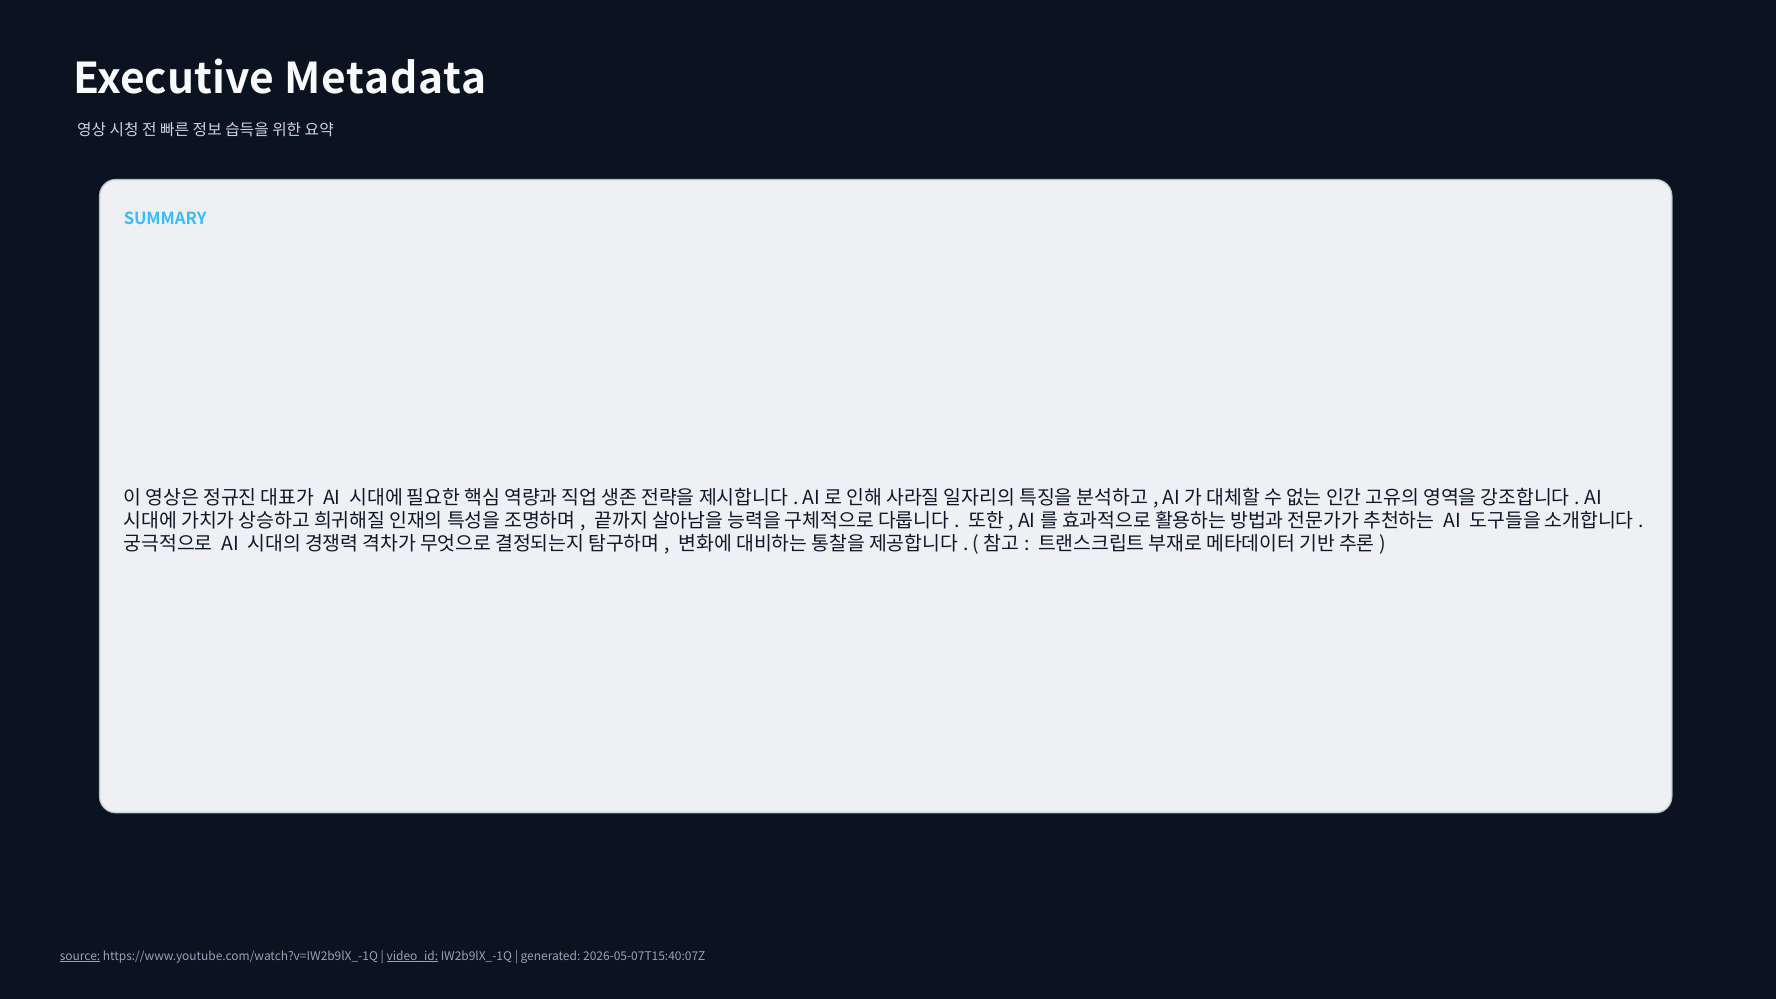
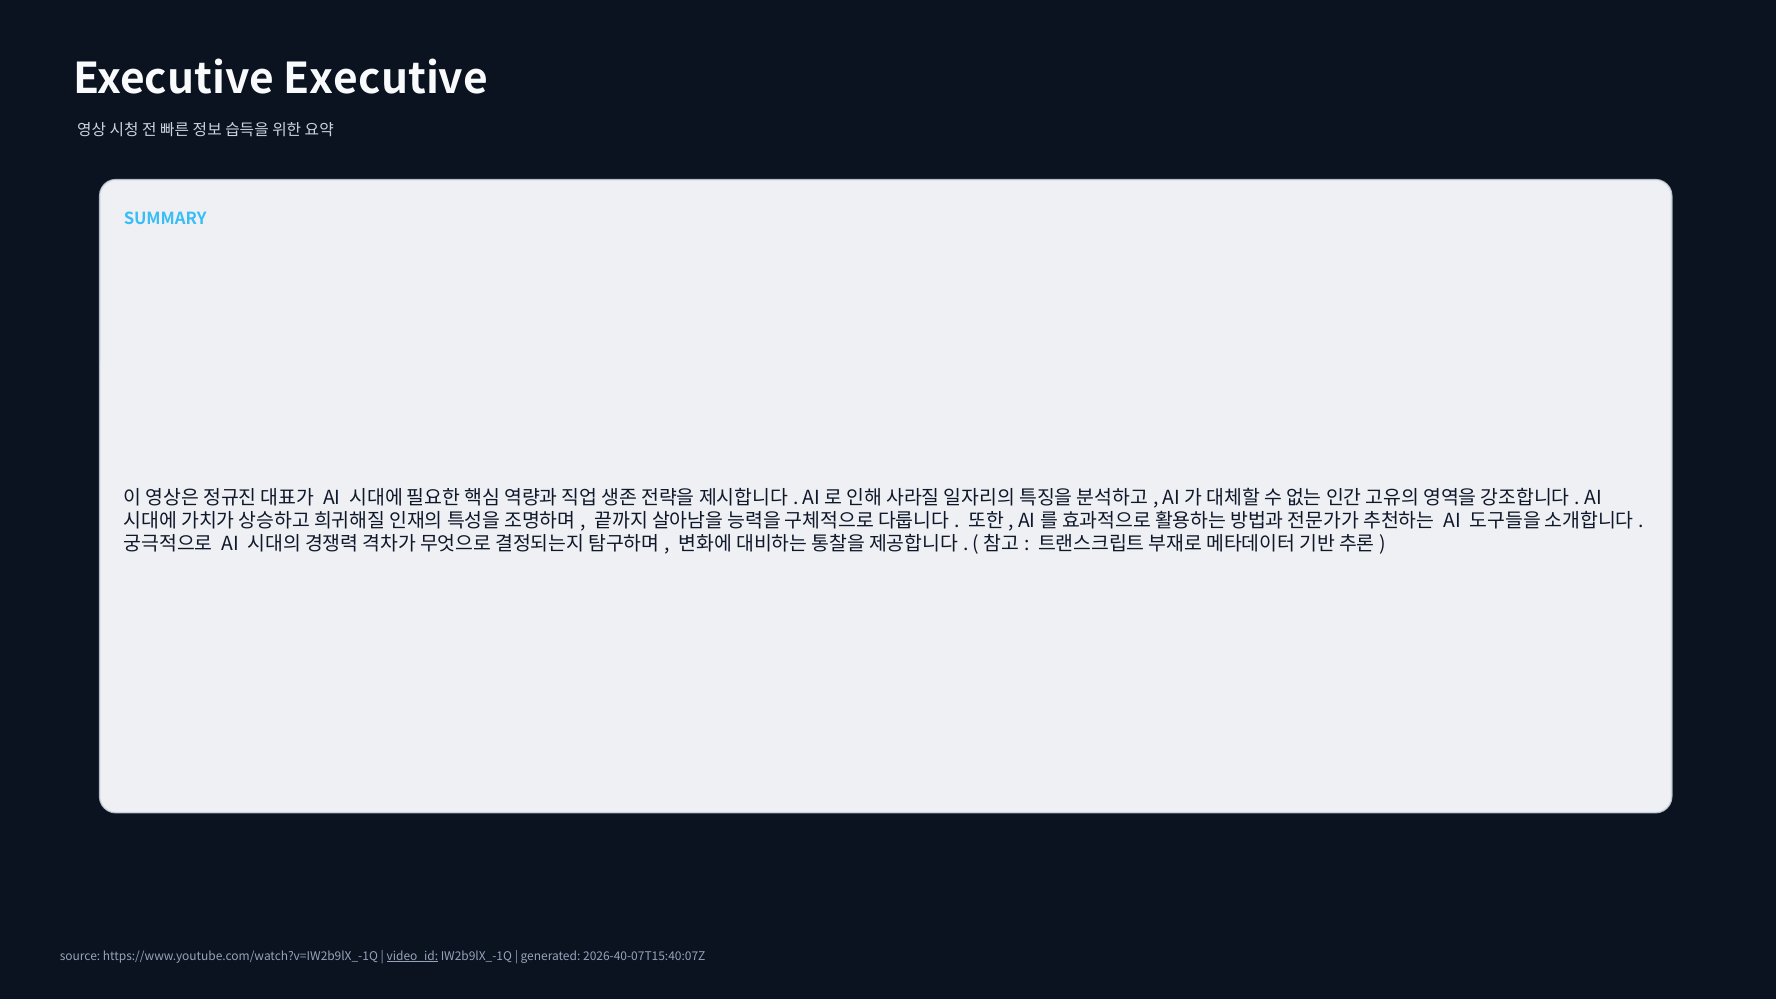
Executive Metadata: Metadata -> Executive (386, 80)
source underline: present -> none (80, 957)
2026-05-07T15:40:07Z: 2026-05-07T15:40:07Z -> 2026-40-07T15:40:07Z (644, 957)
